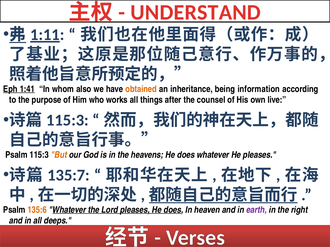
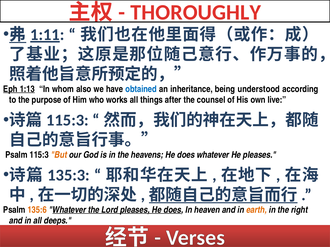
UNDERSTAND: UNDERSTAND -> THOROUGHLY (196, 13)
1:41: 1:41 -> 1:13 (27, 89)
obtained colour: orange -> blue (141, 89)
information: information -> understood (259, 89)
135:7: 135:7 -> 135:3 (69, 175)
earth colour: purple -> orange (257, 210)
